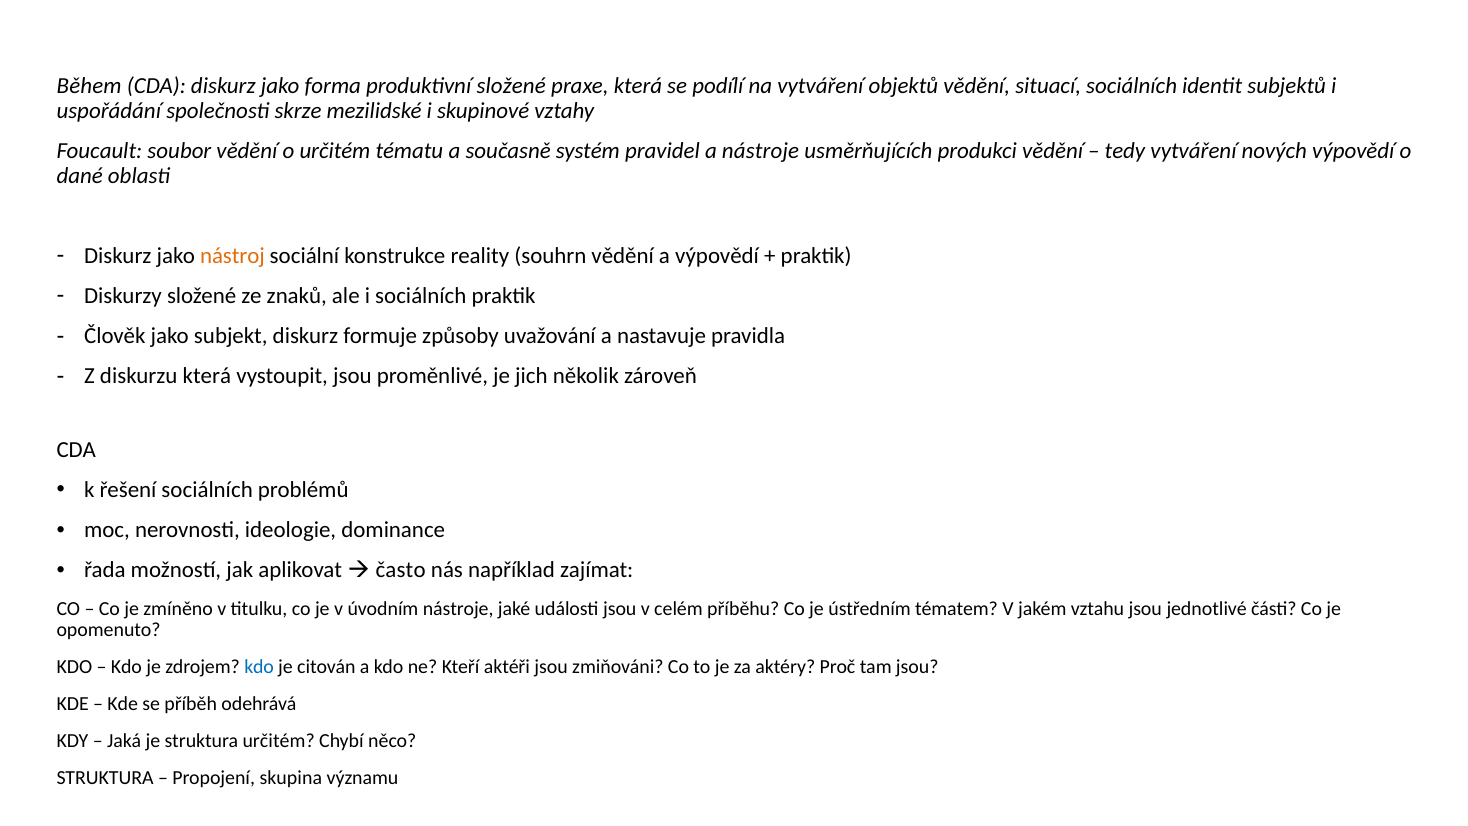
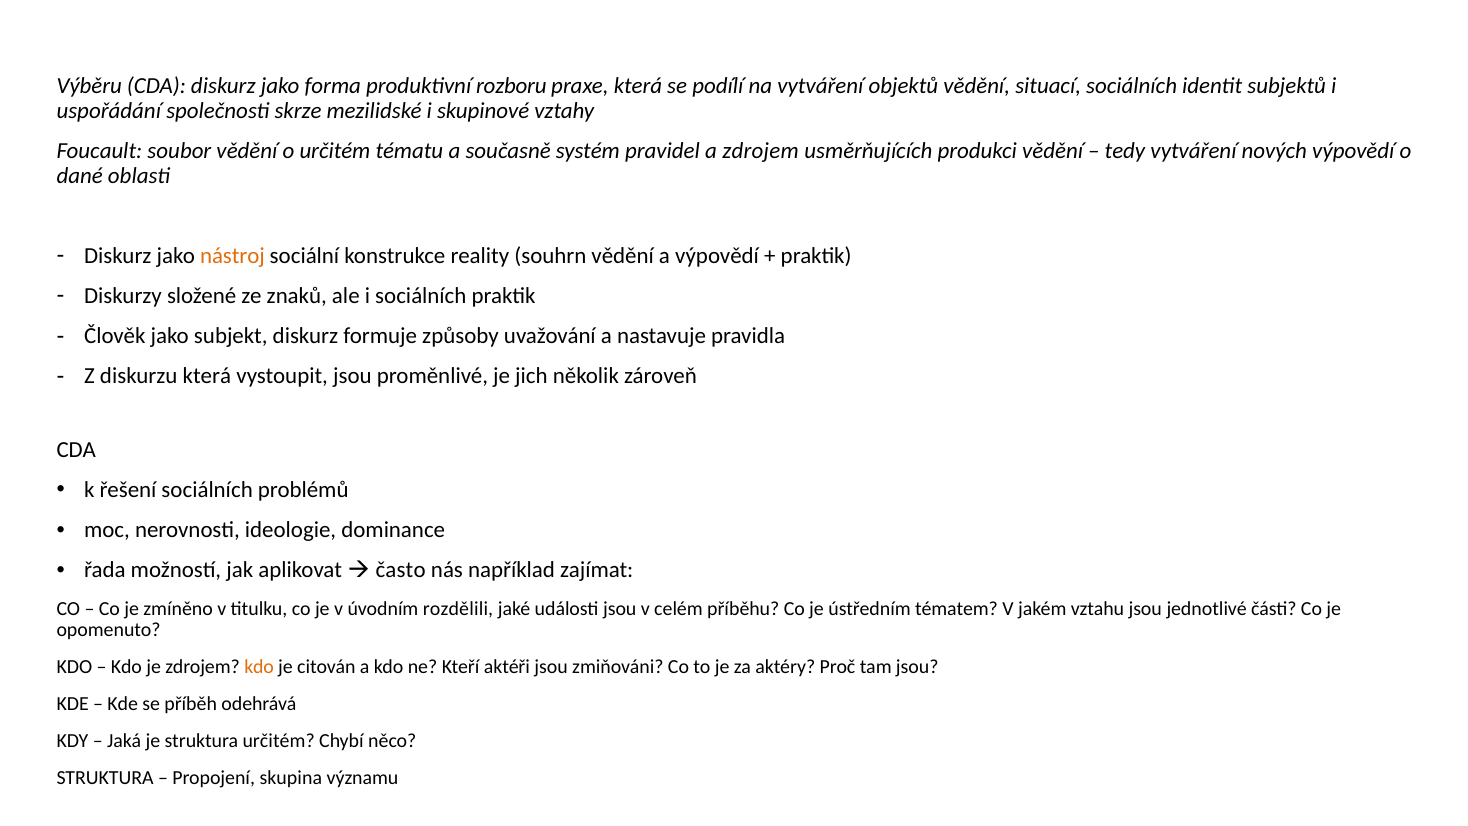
Během: Během -> Výběru (89, 86)
produktivní složené: složené -> rozboru (511, 86)
a nástroje: nástroje -> zdrojem (760, 151)
úvodním nástroje: nástroje -> rozdělili (458, 609)
kdo colour: blue -> orange (259, 667)
